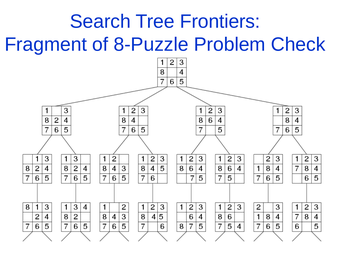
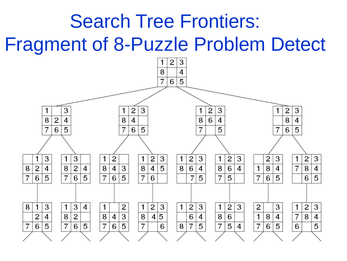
Check: Check -> Detect (298, 44)
